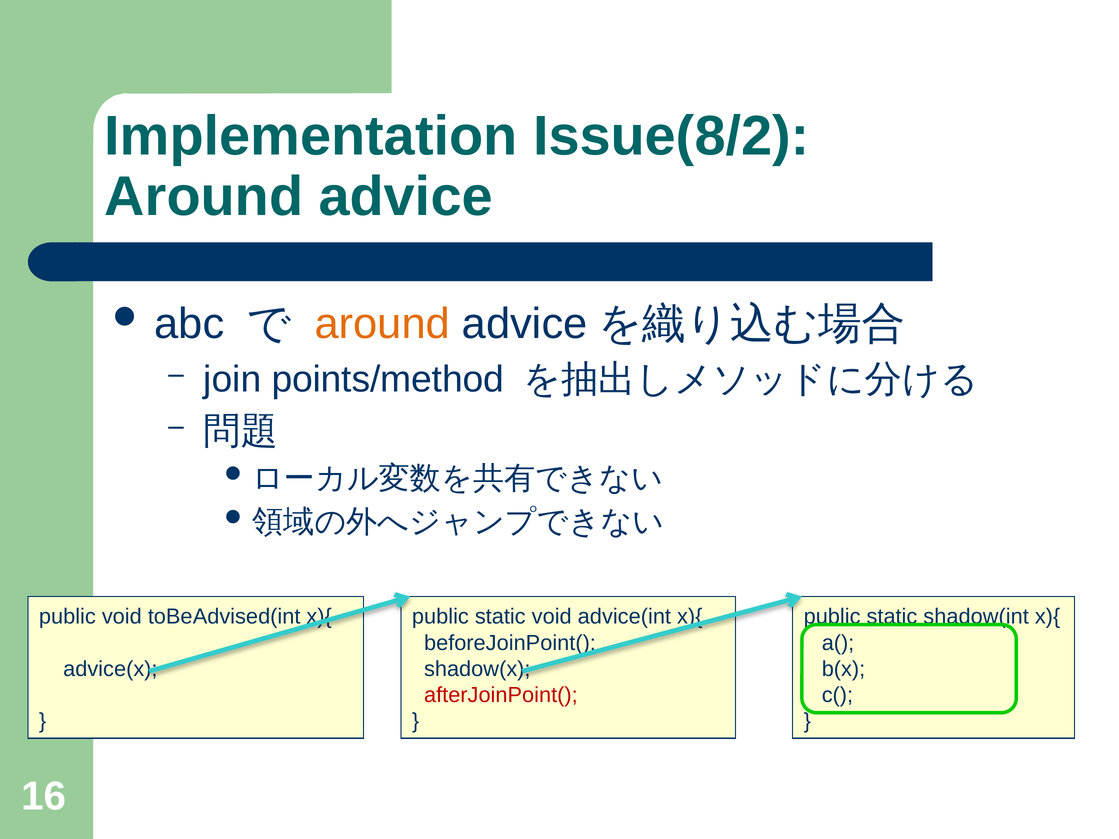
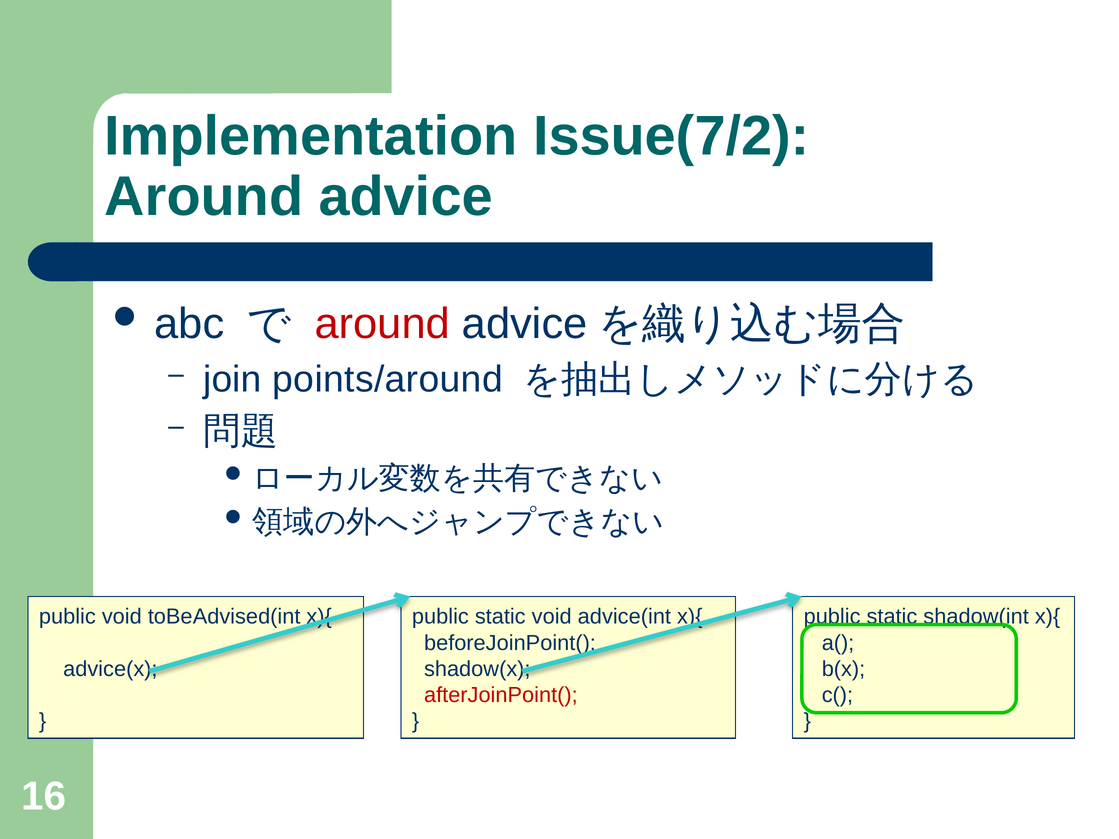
Issue(8/2: Issue(8/2 -> Issue(7/2 (671, 136)
around colour: orange -> red (382, 324)
points/method: points/method -> points/around (388, 379)
